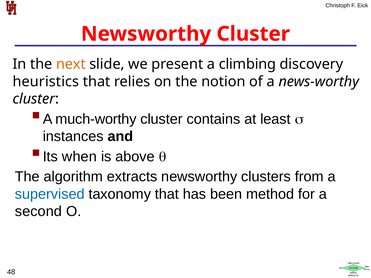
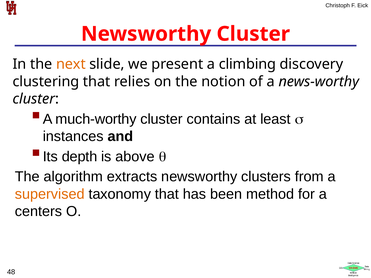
heuristics: heuristics -> clustering (46, 82)
when: when -> depth (80, 157)
supervised colour: blue -> orange (50, 194)
second: second -> centers (39, 212)
